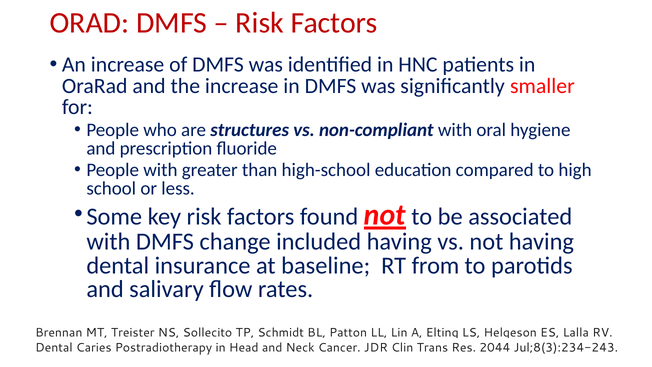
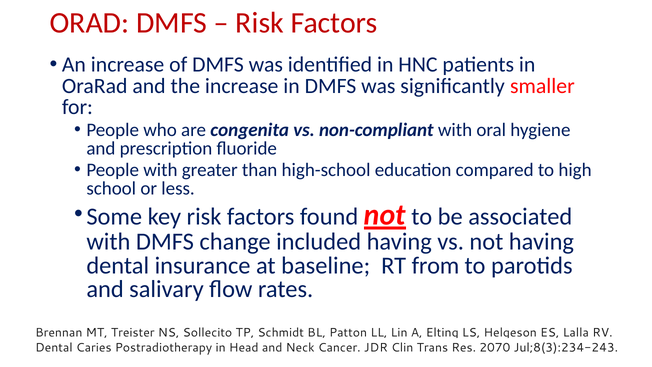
structures: structures -> congenita (250, 130)
2044: 2044 -> 2070 (495, 347)
